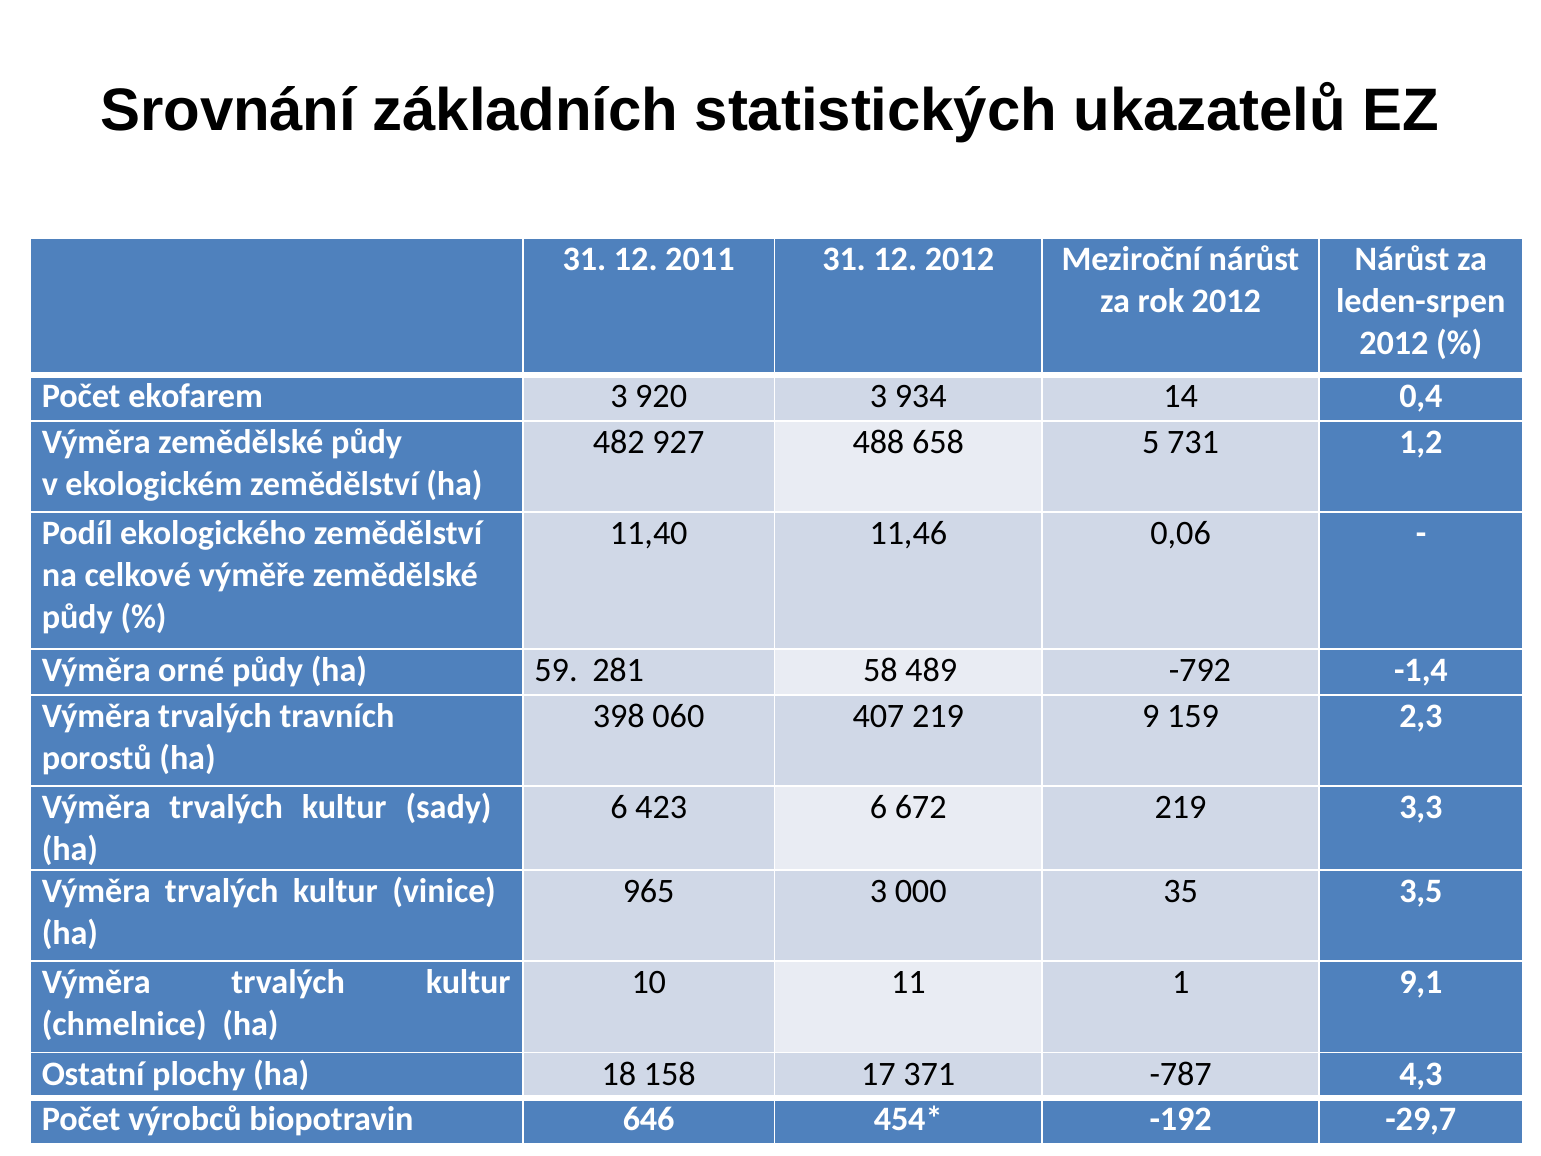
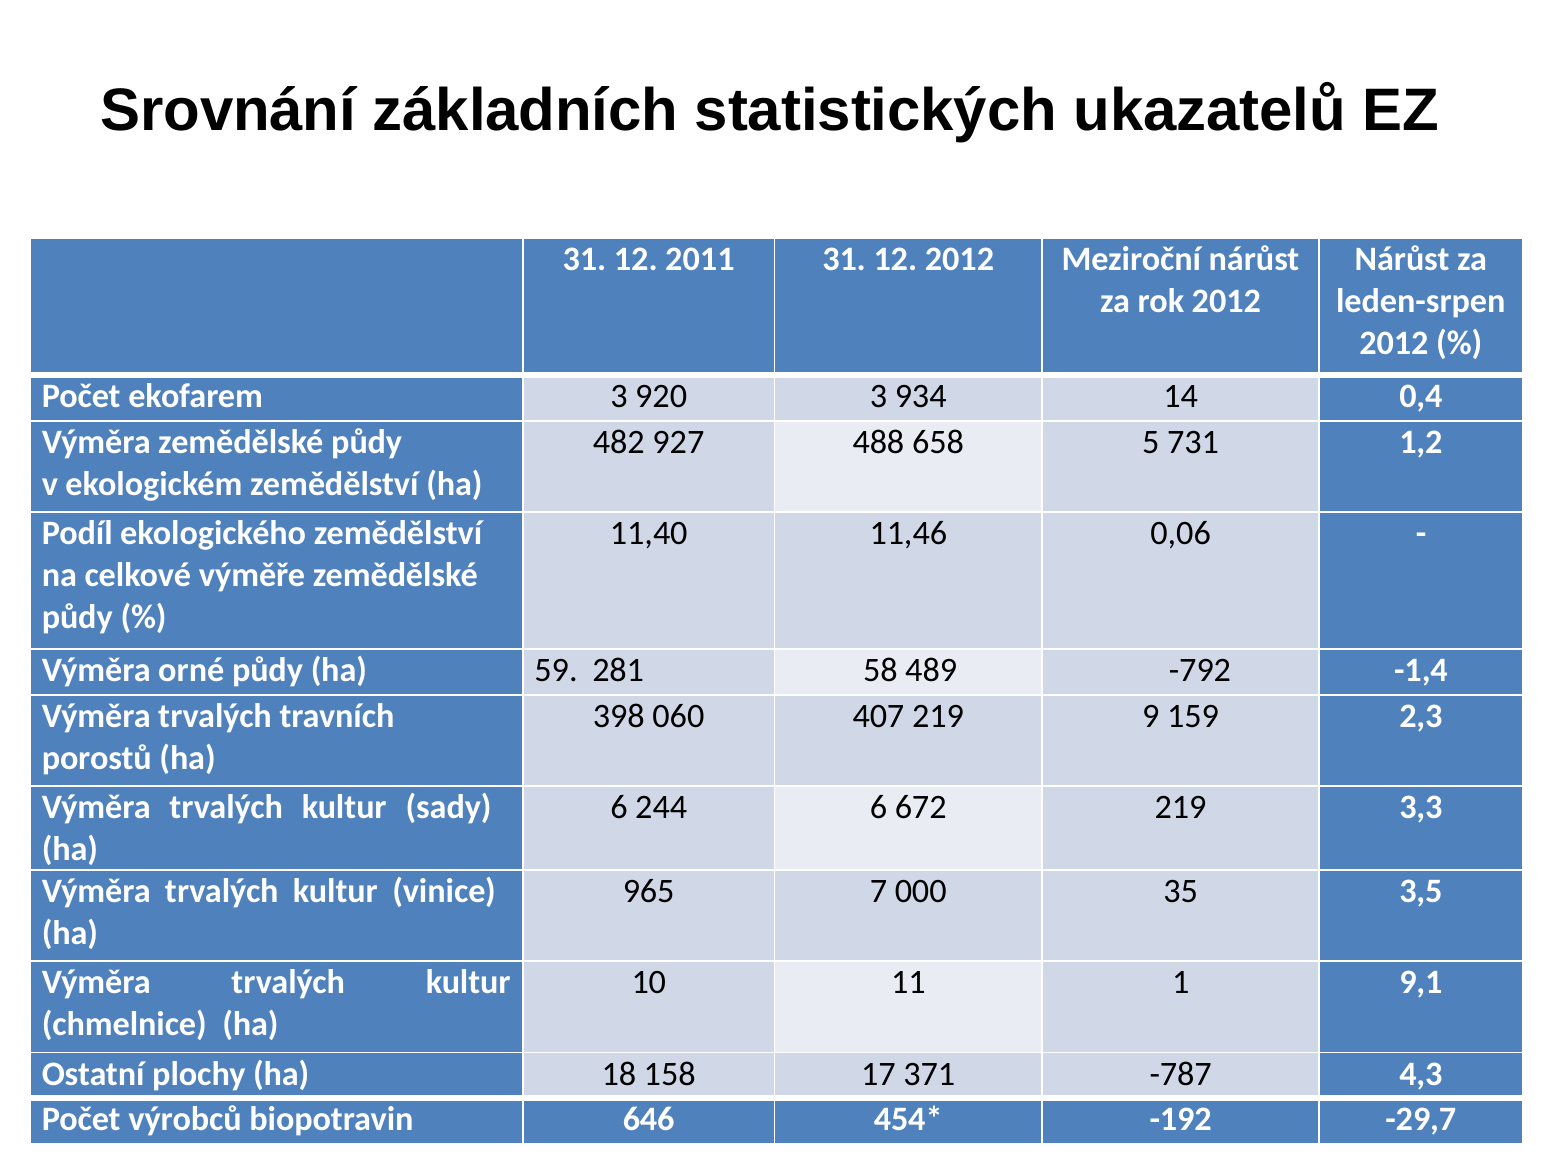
423: 423 -> 244 (661, 807)
965 3: 3 -> 7 (879, 891)
